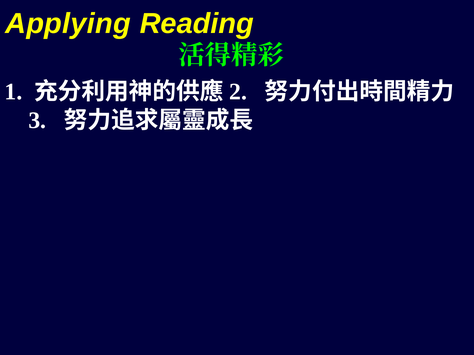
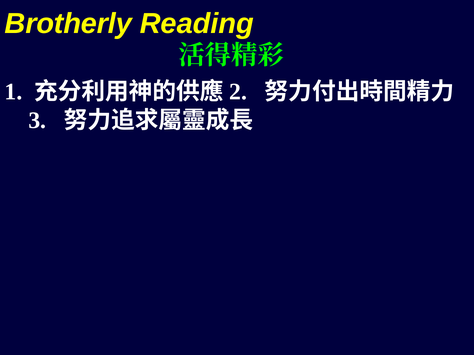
Applying: Applying -> Brotherly (68, 24)
